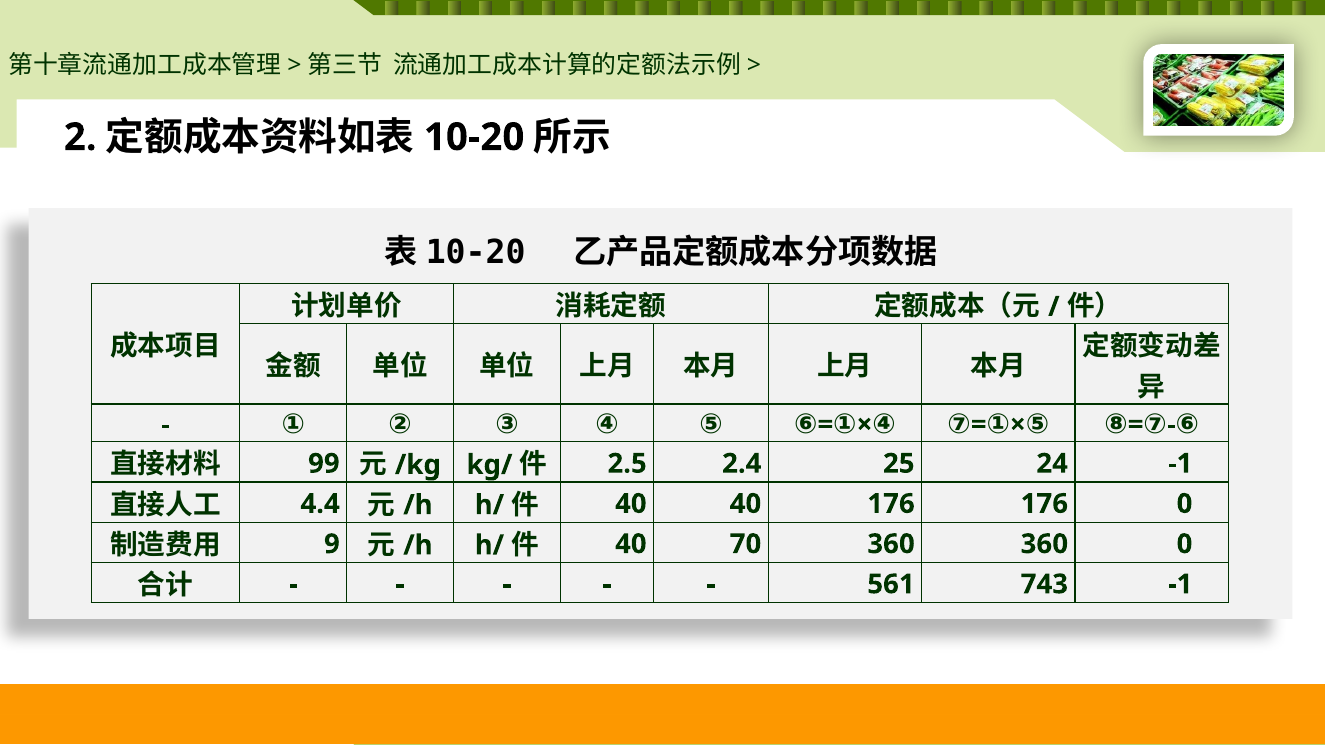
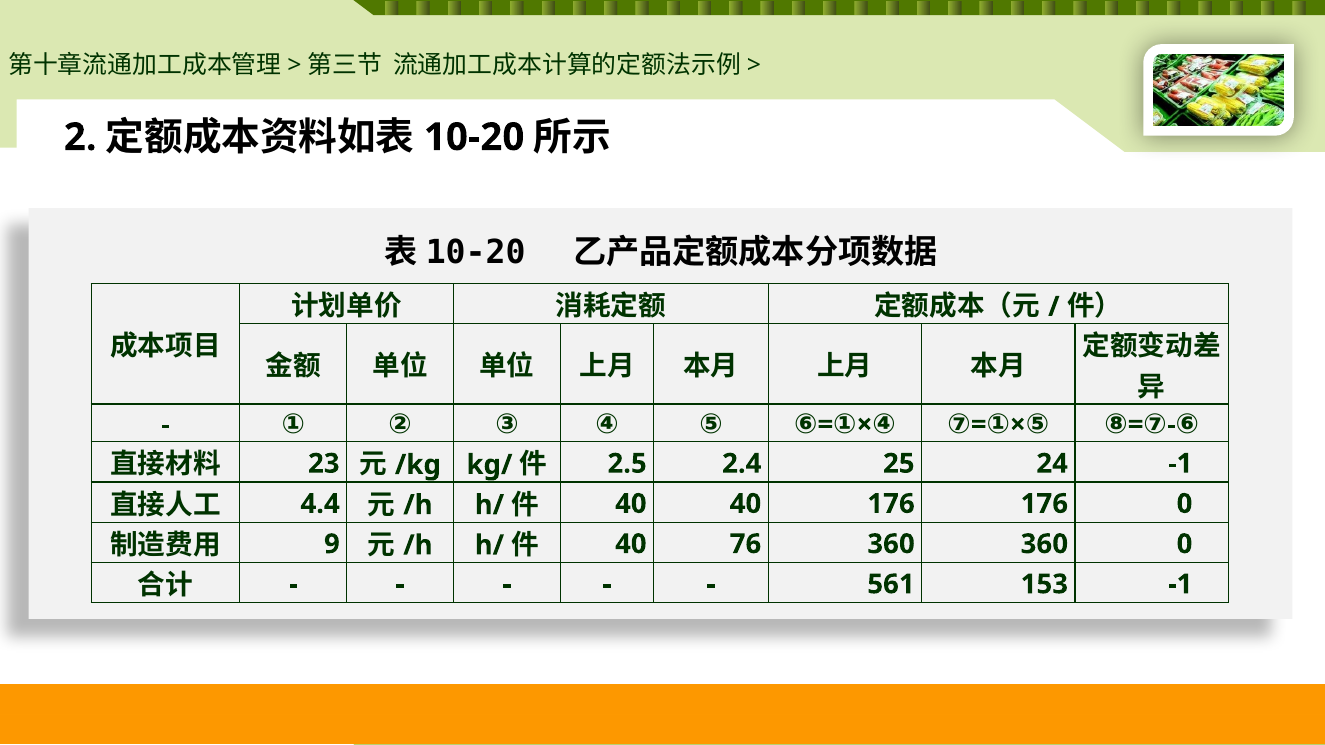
99: 99 -> 23 (324, 464)
70: 70 -> 76 (746, 544)
743: 743 -> 153 (1044, 584)
